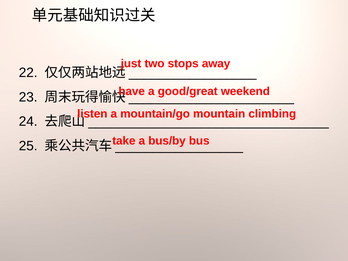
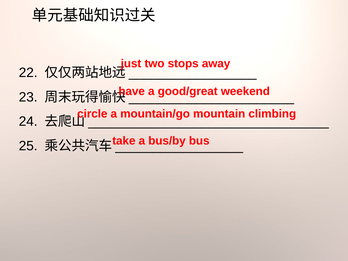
listen: listen -> circle (92, 114)
